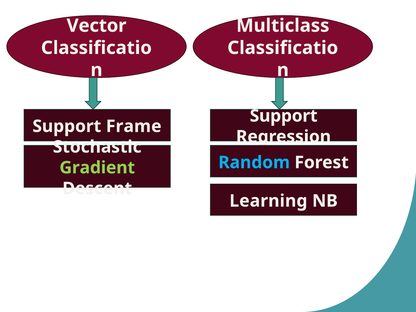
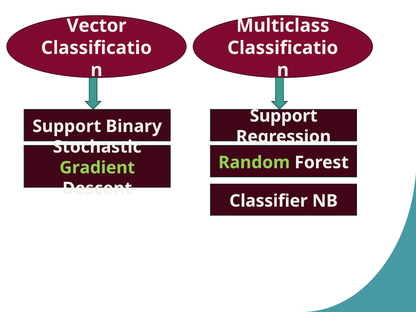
Frame: Frame -> Binary (134, 126)
Random colour: light blue -> light green (254, 162)
Learning: Learning -> Classifier (269, 201)
